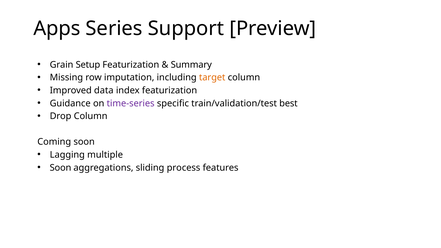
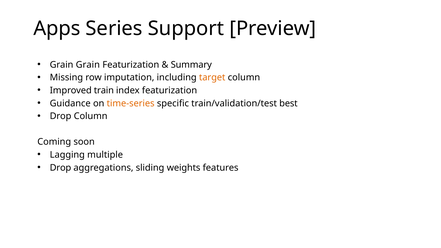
Grain Setup: Setup -> Grain (88, 65)
data: data -> train (104, 90)
time-series colour: purple -> orange (131, 103)
Soon: Soon -> Drop (60, 168)
process: process -> weights (184, 168)
